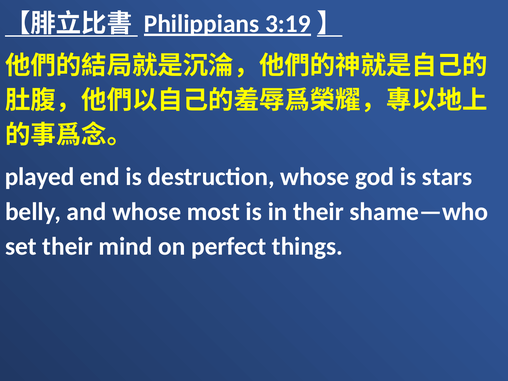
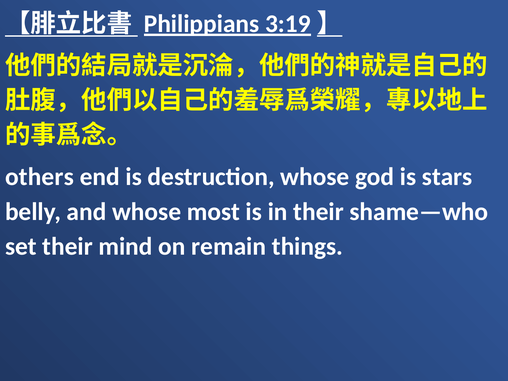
played: played -> others (39, 177)
perfect: perfect -> remain (229, 246)
